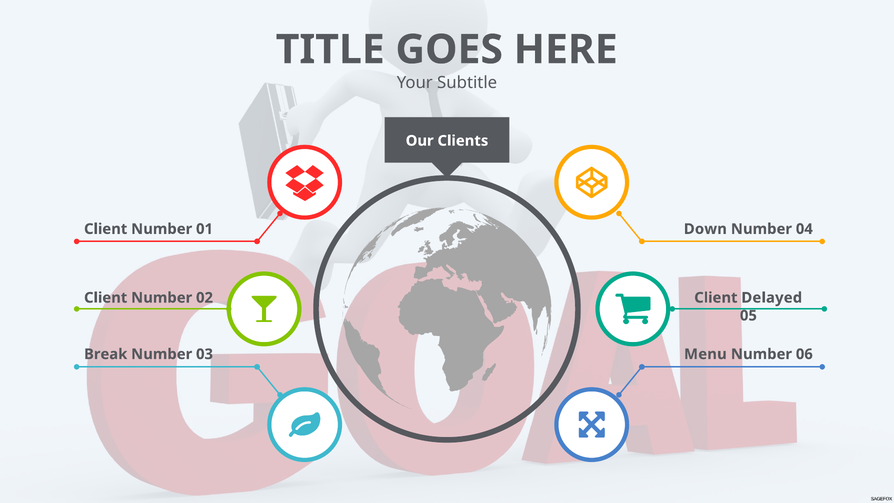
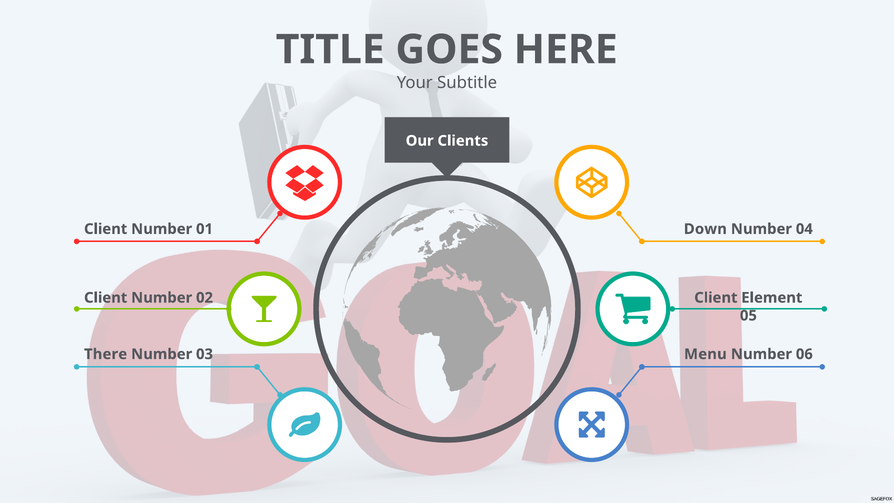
Delayed: Delayed -> Element (772, 298)
Break: Break -> There (106, 354)
